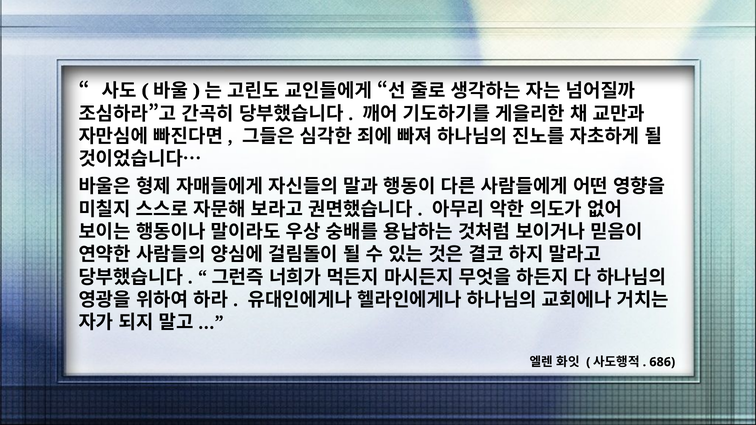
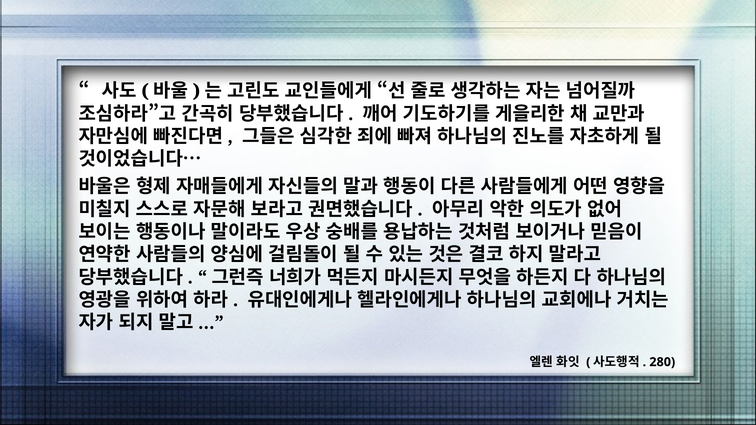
686: 686 -> 280 (662, 362)
